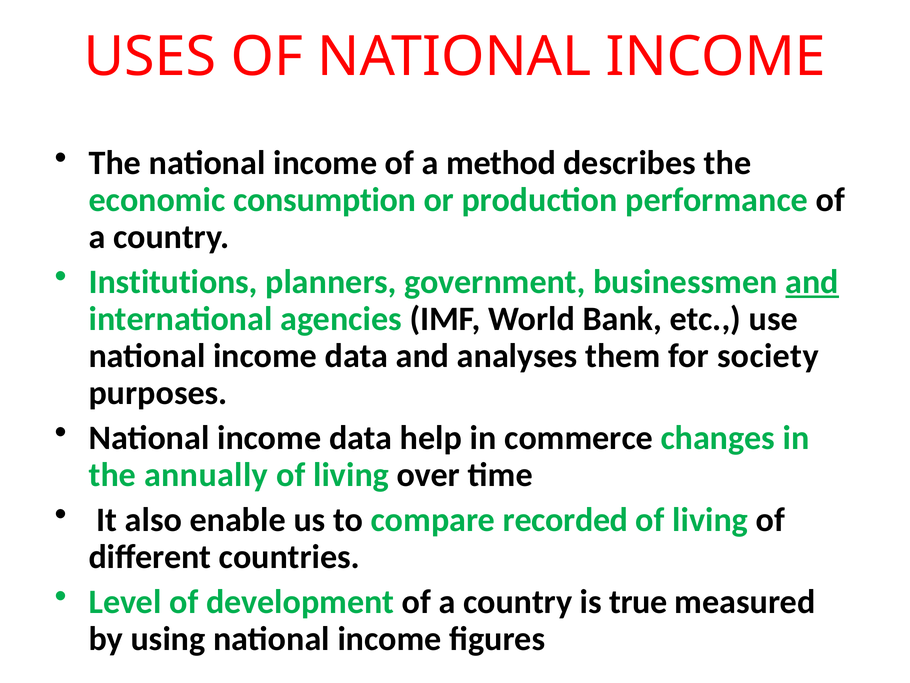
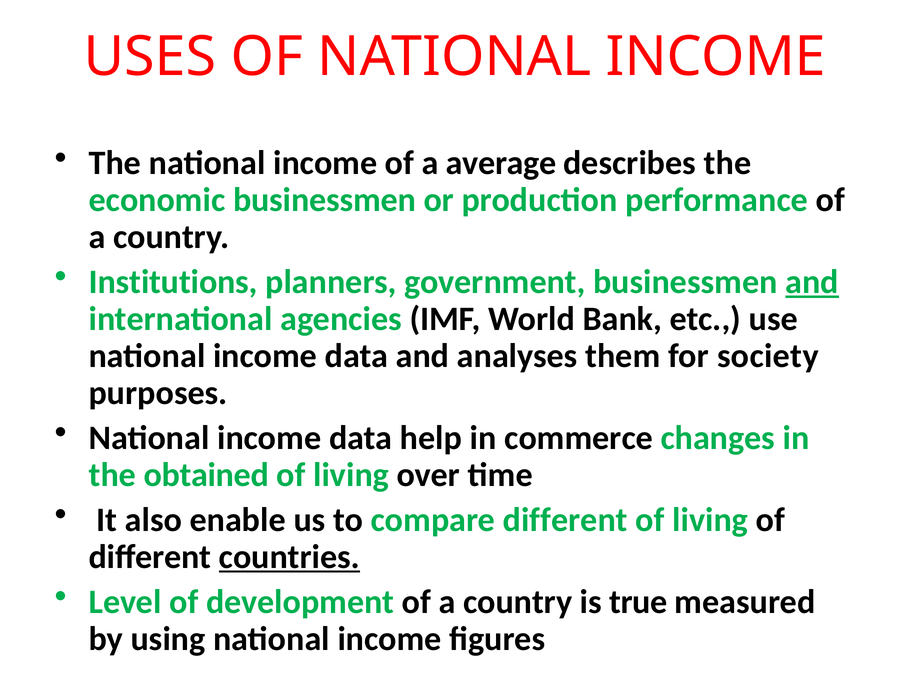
method: method -> average (501, 163)
economic consumption: consumption -> businessmen (325, 200)
annually: annually -> obtained (206, 475)
compare recorded: recorded -> different (565, 520)
countries underline: none -> present (289, 557)
